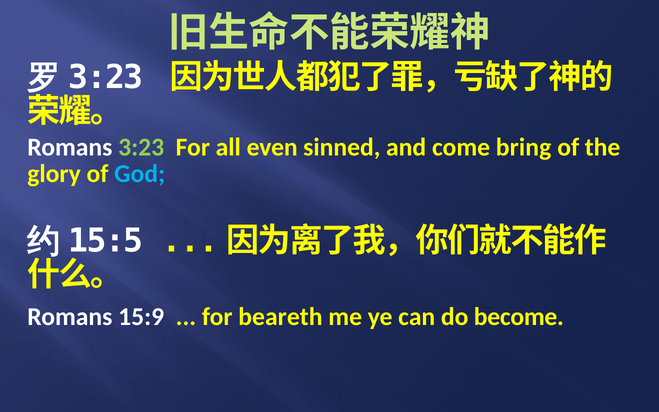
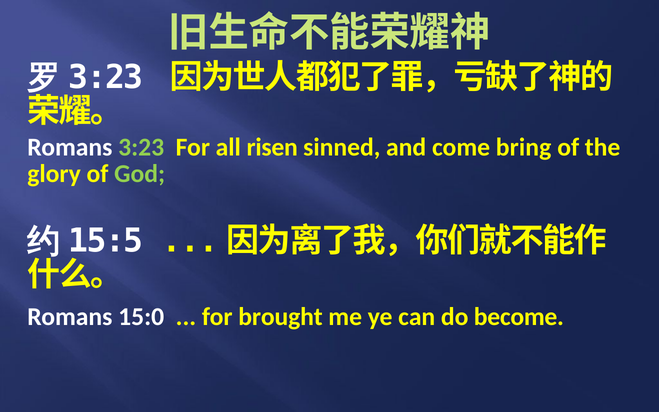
even: even -> risen (272, 147)
God colour: light blue -> light green (140, 173)
15:9: 15:9 -> 15:0 (141, 317)
beareth: beareth -> brought (280, 317)
